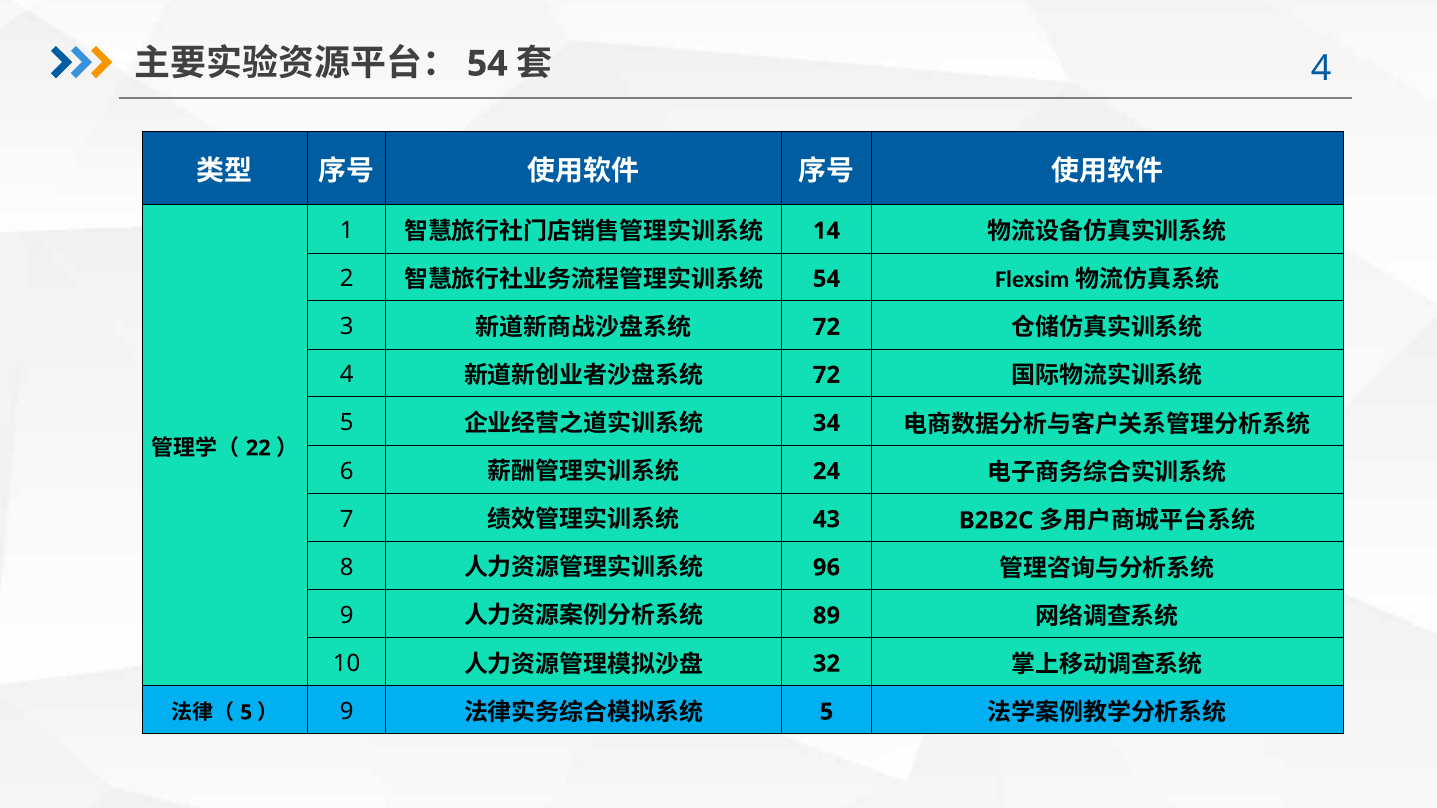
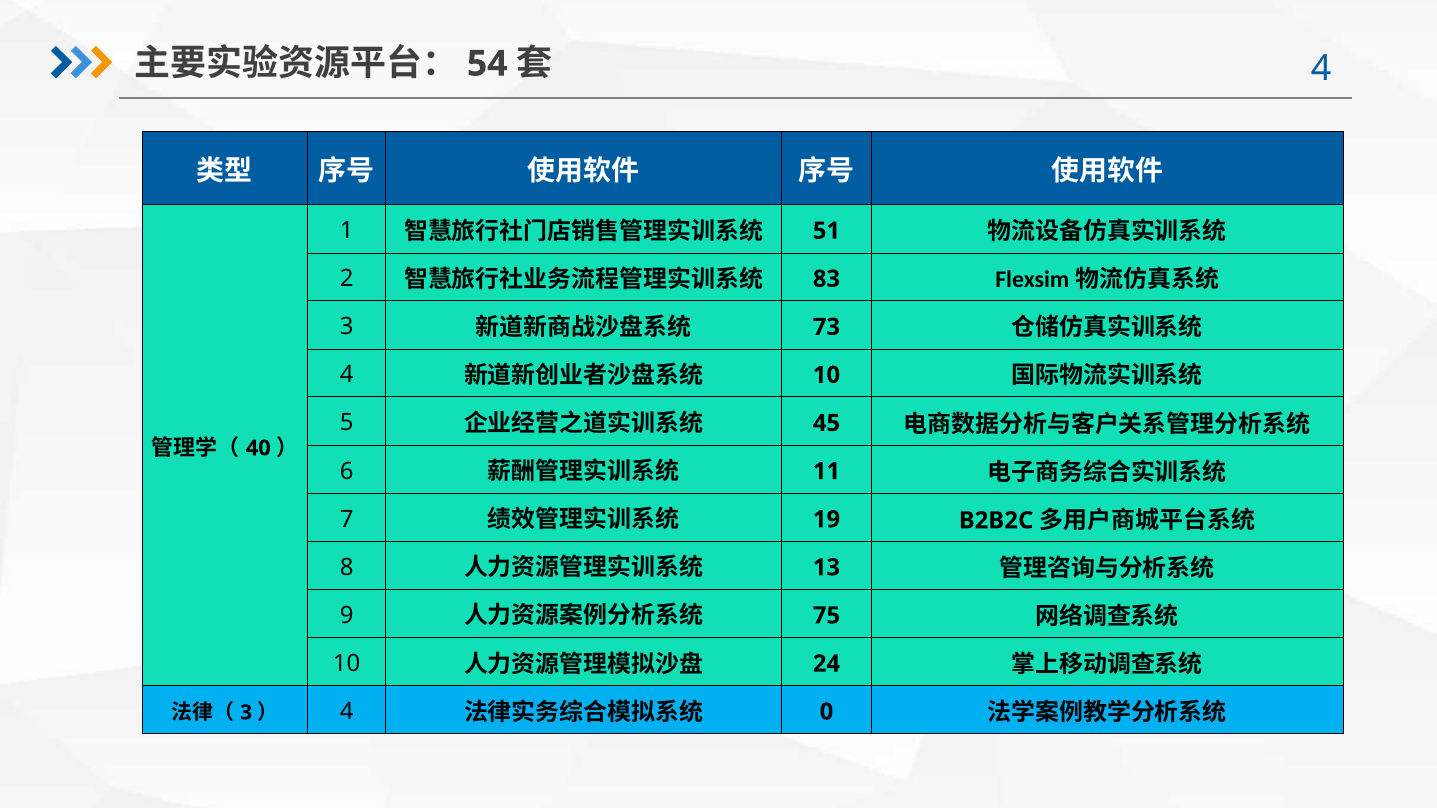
14: 14 -> 51 (826, 231)
54: 54 -> 83 (826, 279)
72: 72 -> 73 (826, 327)
72: 72 -> 10 (826, 375)
34: 34 -> 45 (826, 423)
22: 22 -> 40 (258, 448)
24: 24 -> 11 (826, 471)
43: 43 -> 19 (826, 520)
96: 96 -> 13 (826, 568)
89: 89 -> 75 (826, 616)
32: 32 -> 24 (826, 664)
5: 5 -> 3 (246, 713)
9: 9 -> 4 (347, 712)
5: 5 -> 0 (826, 712)
